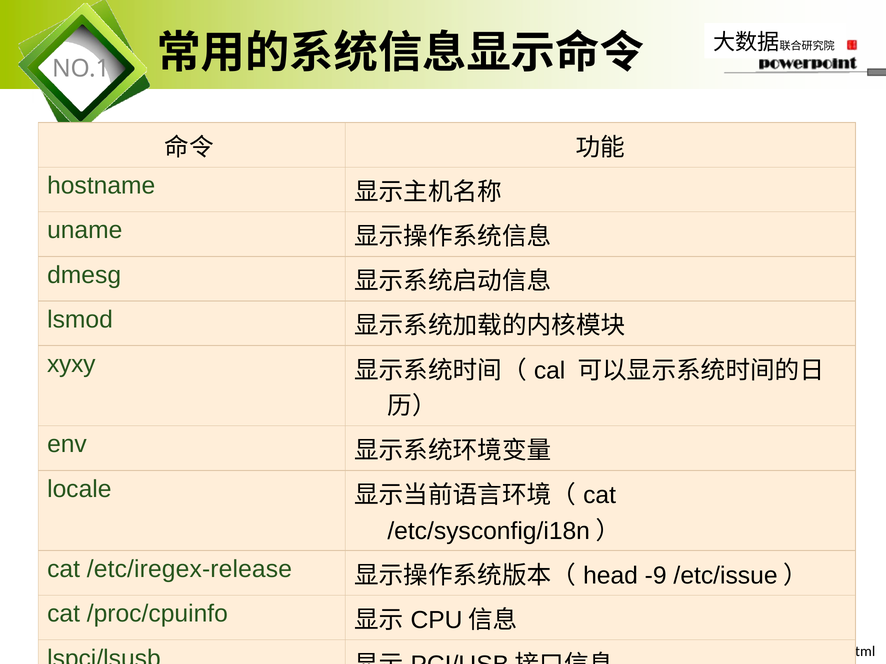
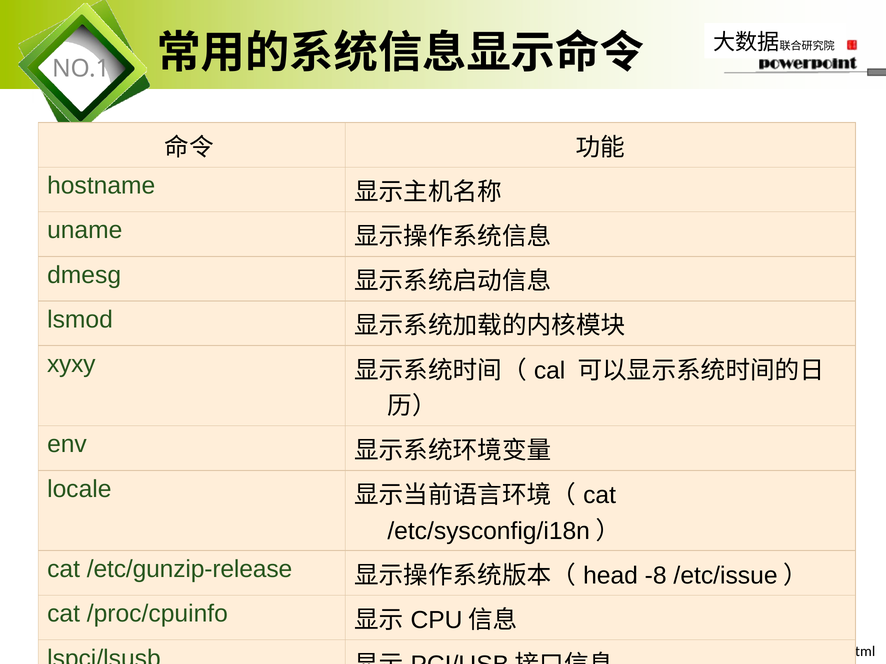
/etc/iregex-release: /etc/iregex-release -> /etc/gunzip-release (190, 570)
-9: -9 -> -8 (656, 576)
